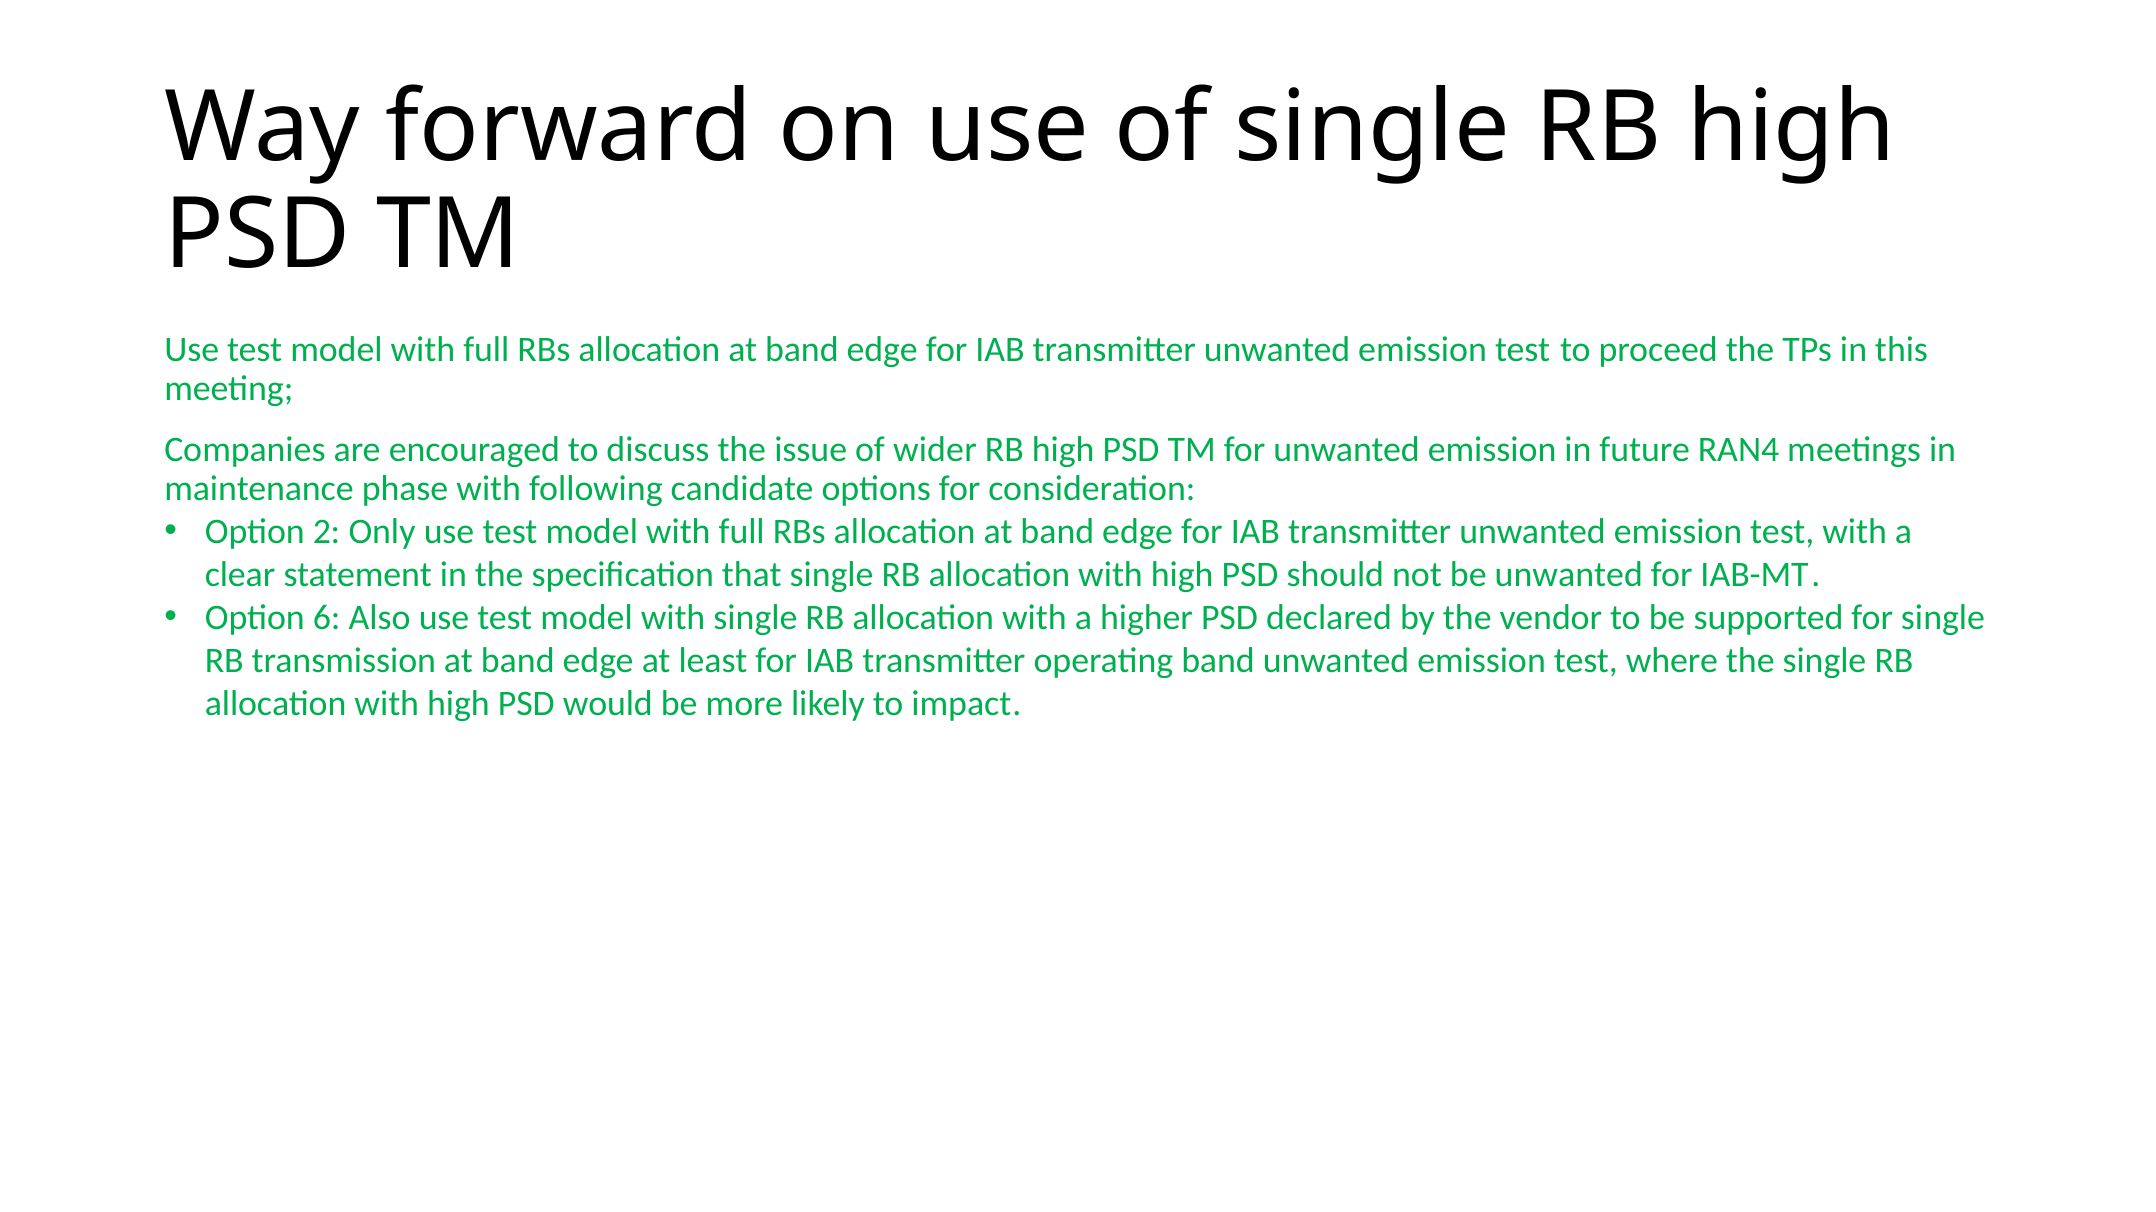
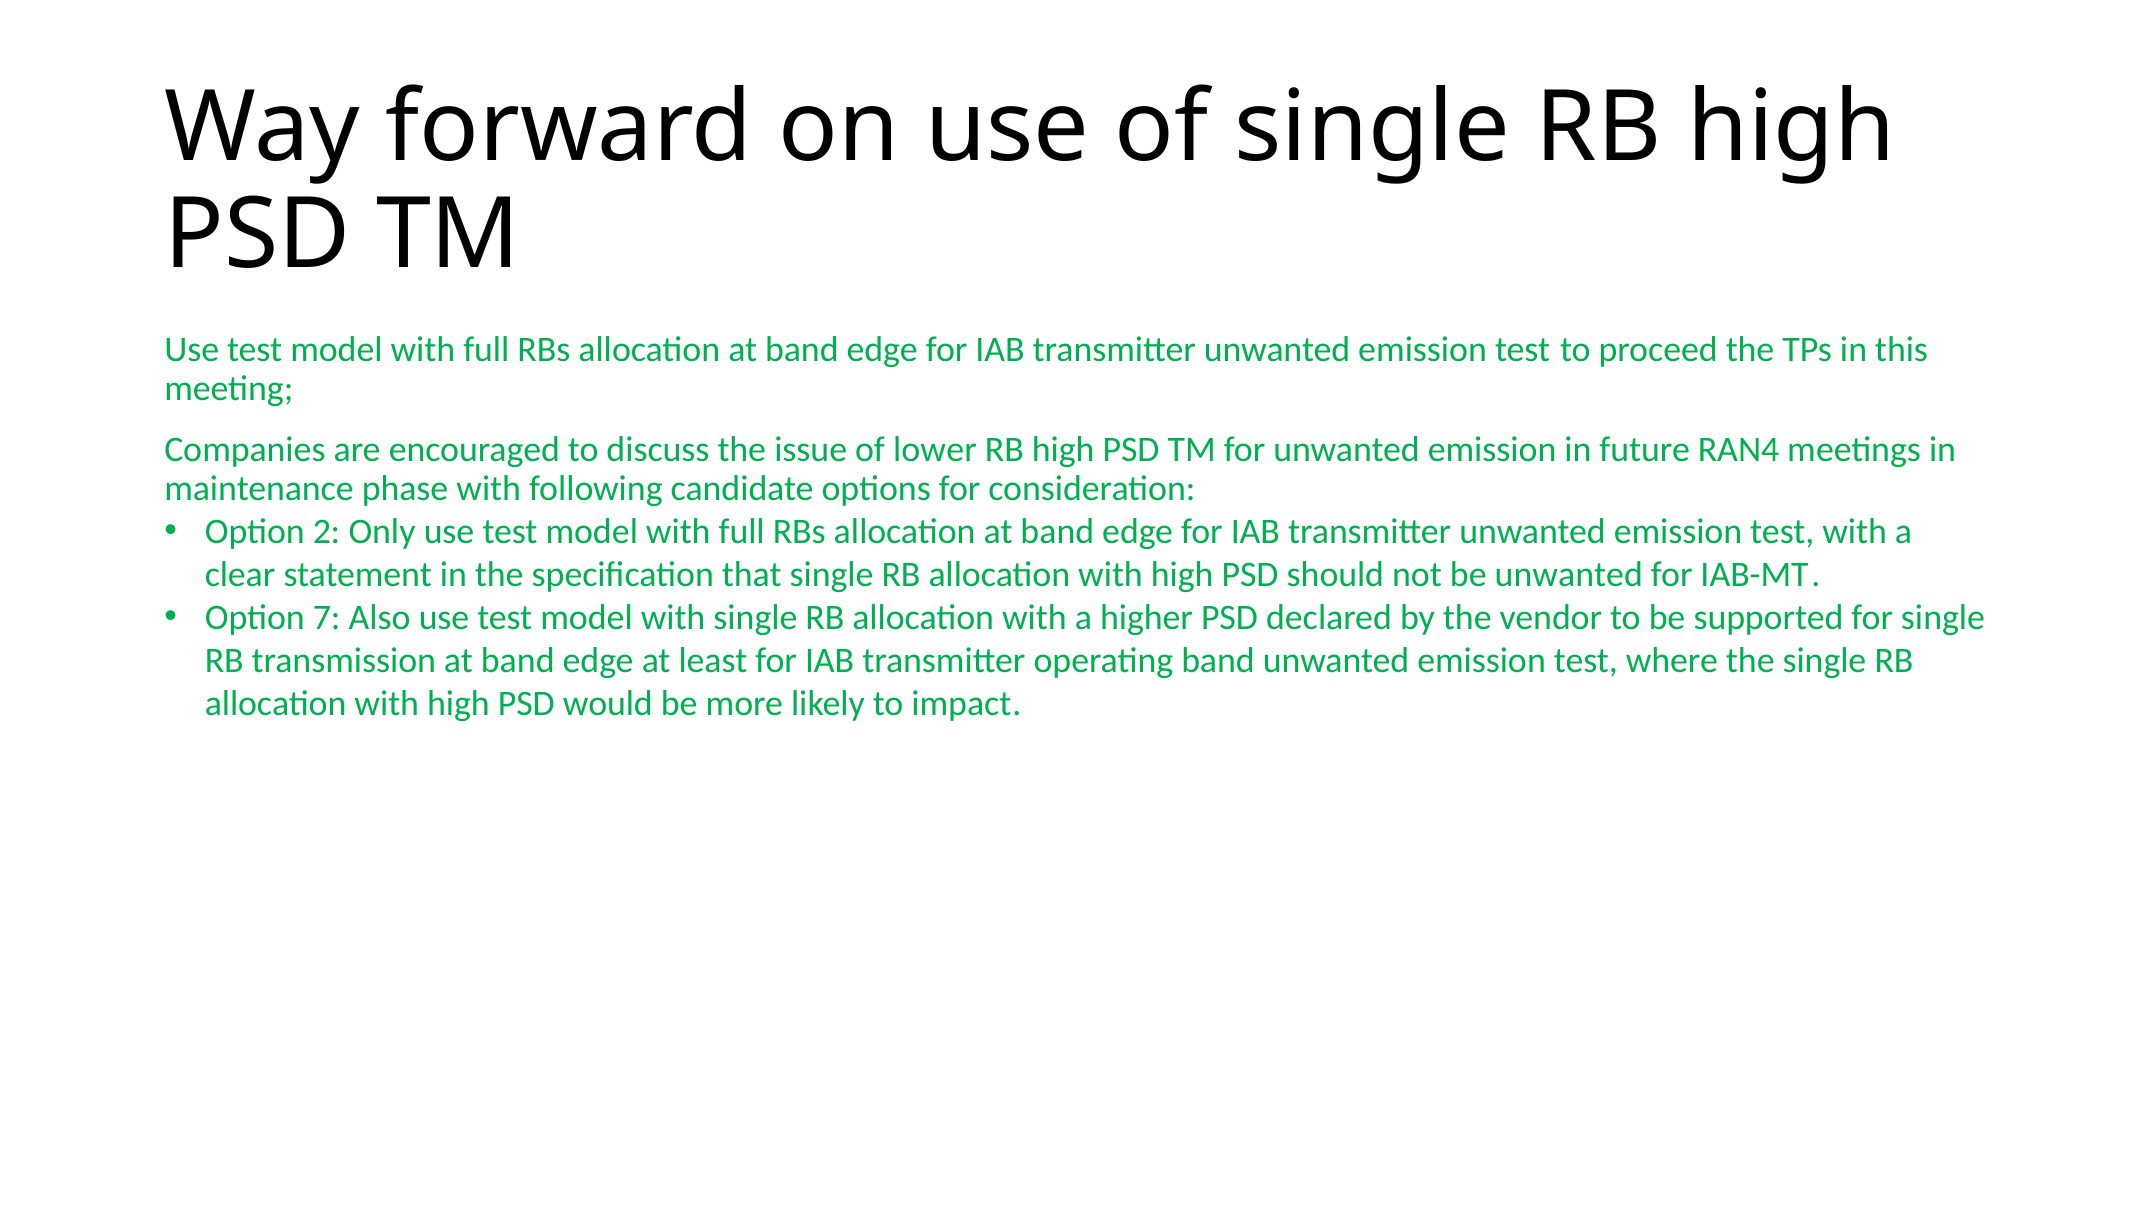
wider: wider -> lower (935, 450)
6: 6 -> 7 (327, 618)
